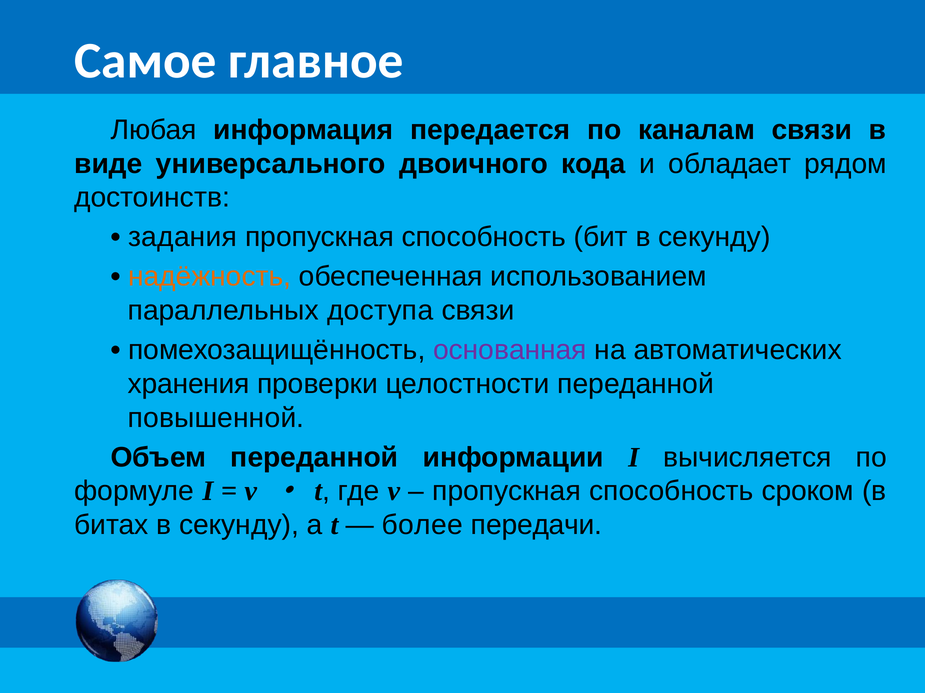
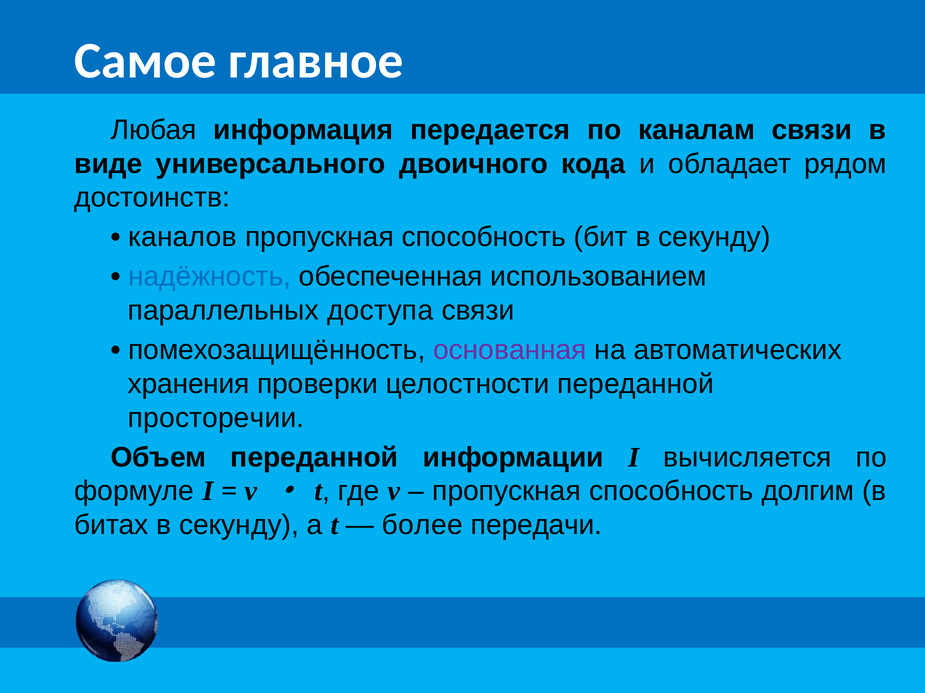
задания: задания -> каналов (183, 237)
надёжность colour: orange -> blue (210, 277)
повышенной: повышенной -> просторечии (216, 418)
сроком: сроком -> долгим (808, 492)
